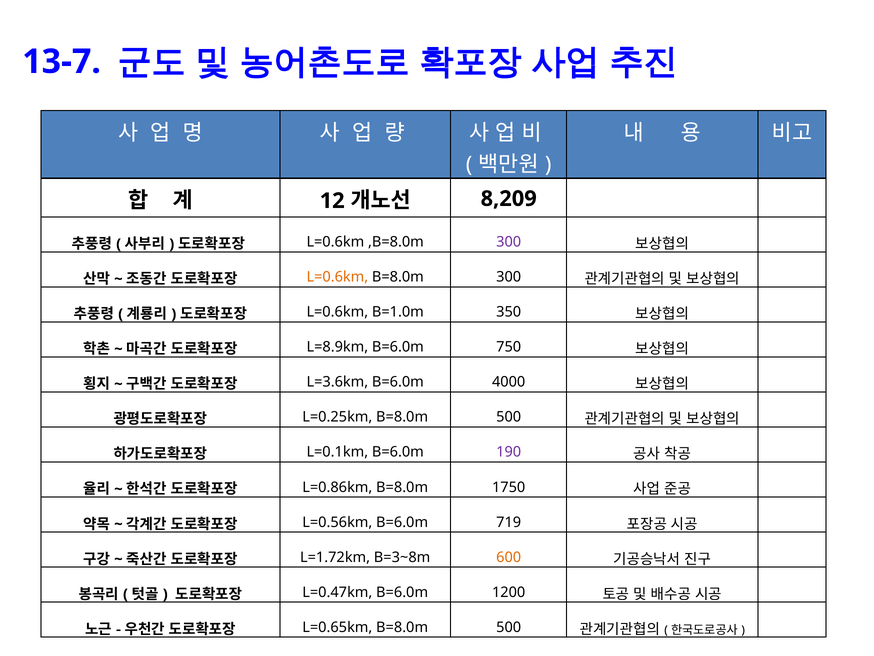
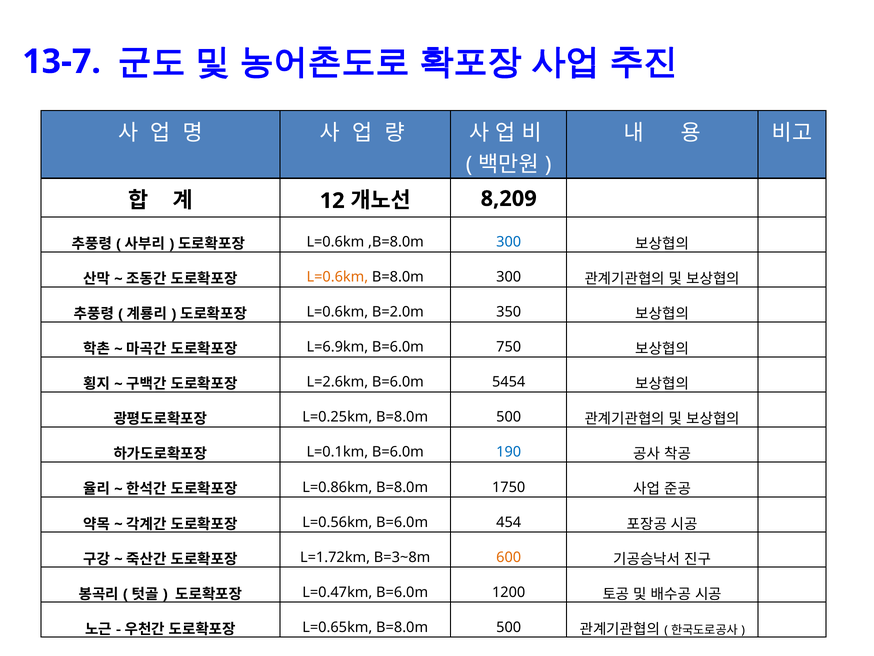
300 colour: purple -> blue (509, 242)
B=1.0m: B=1.0m -> B=2.0m (398, 312)
L=8.9km: L=8.9km -> L=6.9km (337, 347)
L=3.6km: L=3.6km -> L=2.6km (337, 382)
4000: 4000 -> 5454 (509, 382)
190 colour: purple -> blue (509, 452)
719: 719 -> 454 (509, 522)
